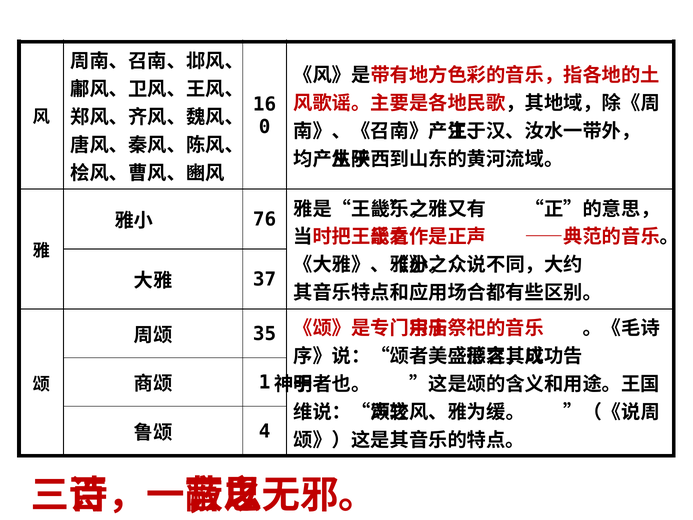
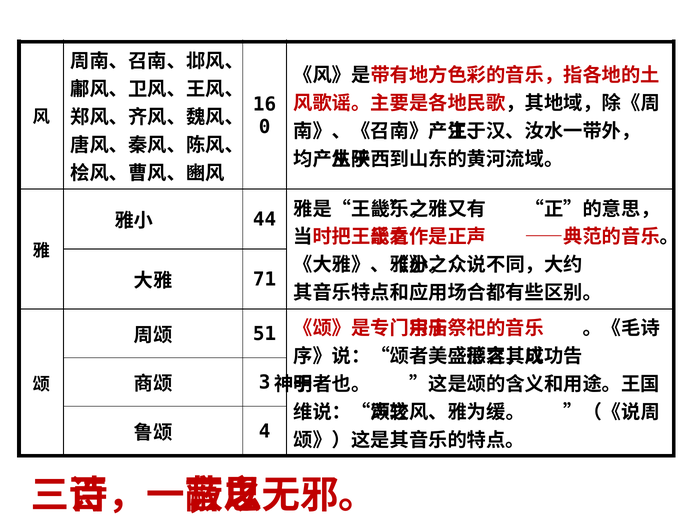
76: 76 -> 44 (265, 219)
37: 37 -> 71 (265, 279)
35: 35 -> 51 (265, 334)
1: 1 -> 3 (265, 382)
